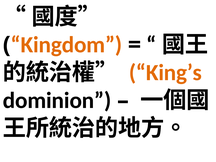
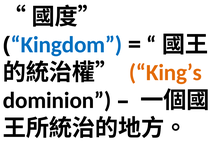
Kingdom colour: orange -> blue (66, 45)
